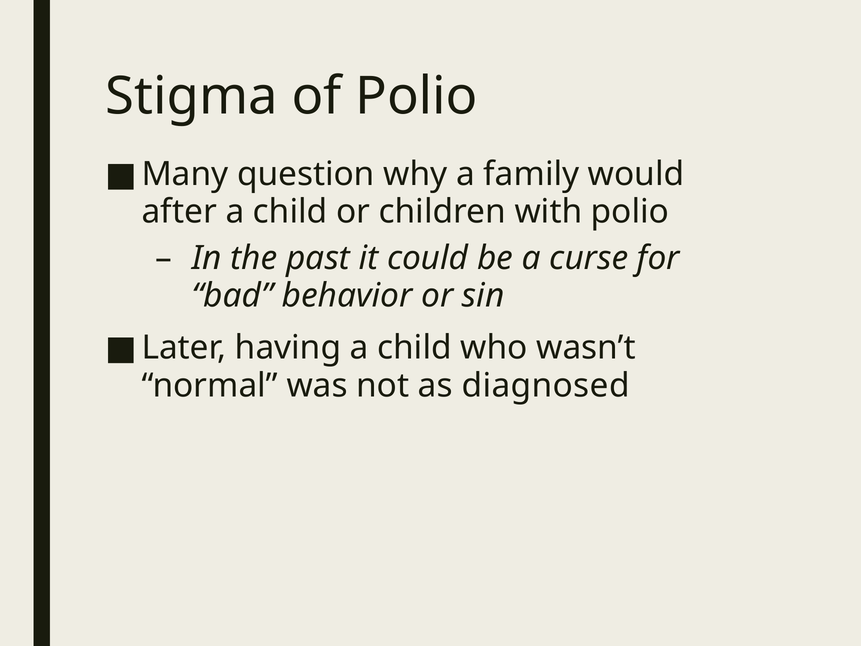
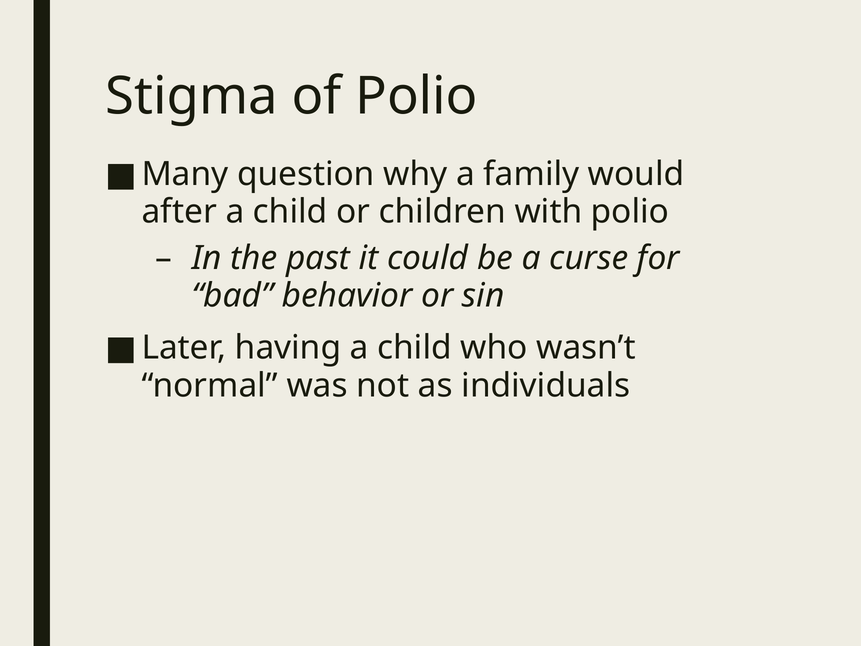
diagnosed: diagnosed -> individuals (546, 385)
